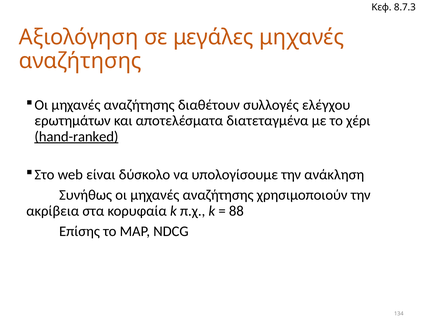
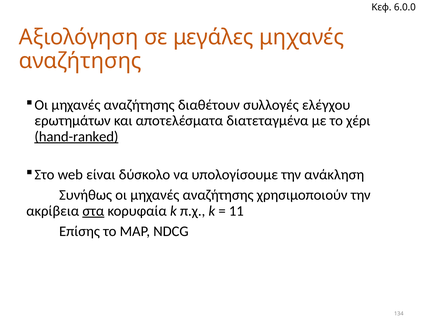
8.7.3: 8.7.3 -> 6.0.0 (405, 7)
στα underline: none -> present (93, 211)
88: 88 -> 11 (236, 211)
